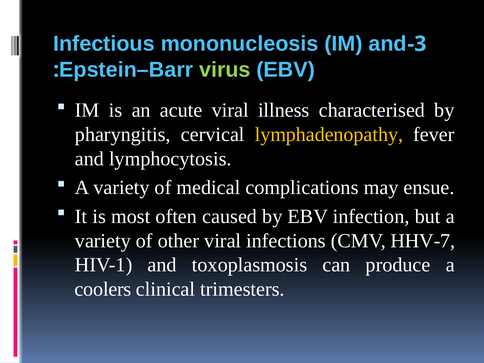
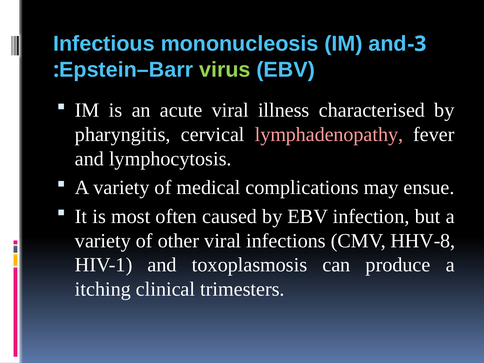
lymphadenopathy colour: yellow -> pink (329, 134)
HHV-7: HHV-7 -> HHV-8 (423, 241)
coolers: coolers -> itching (103, 289)
